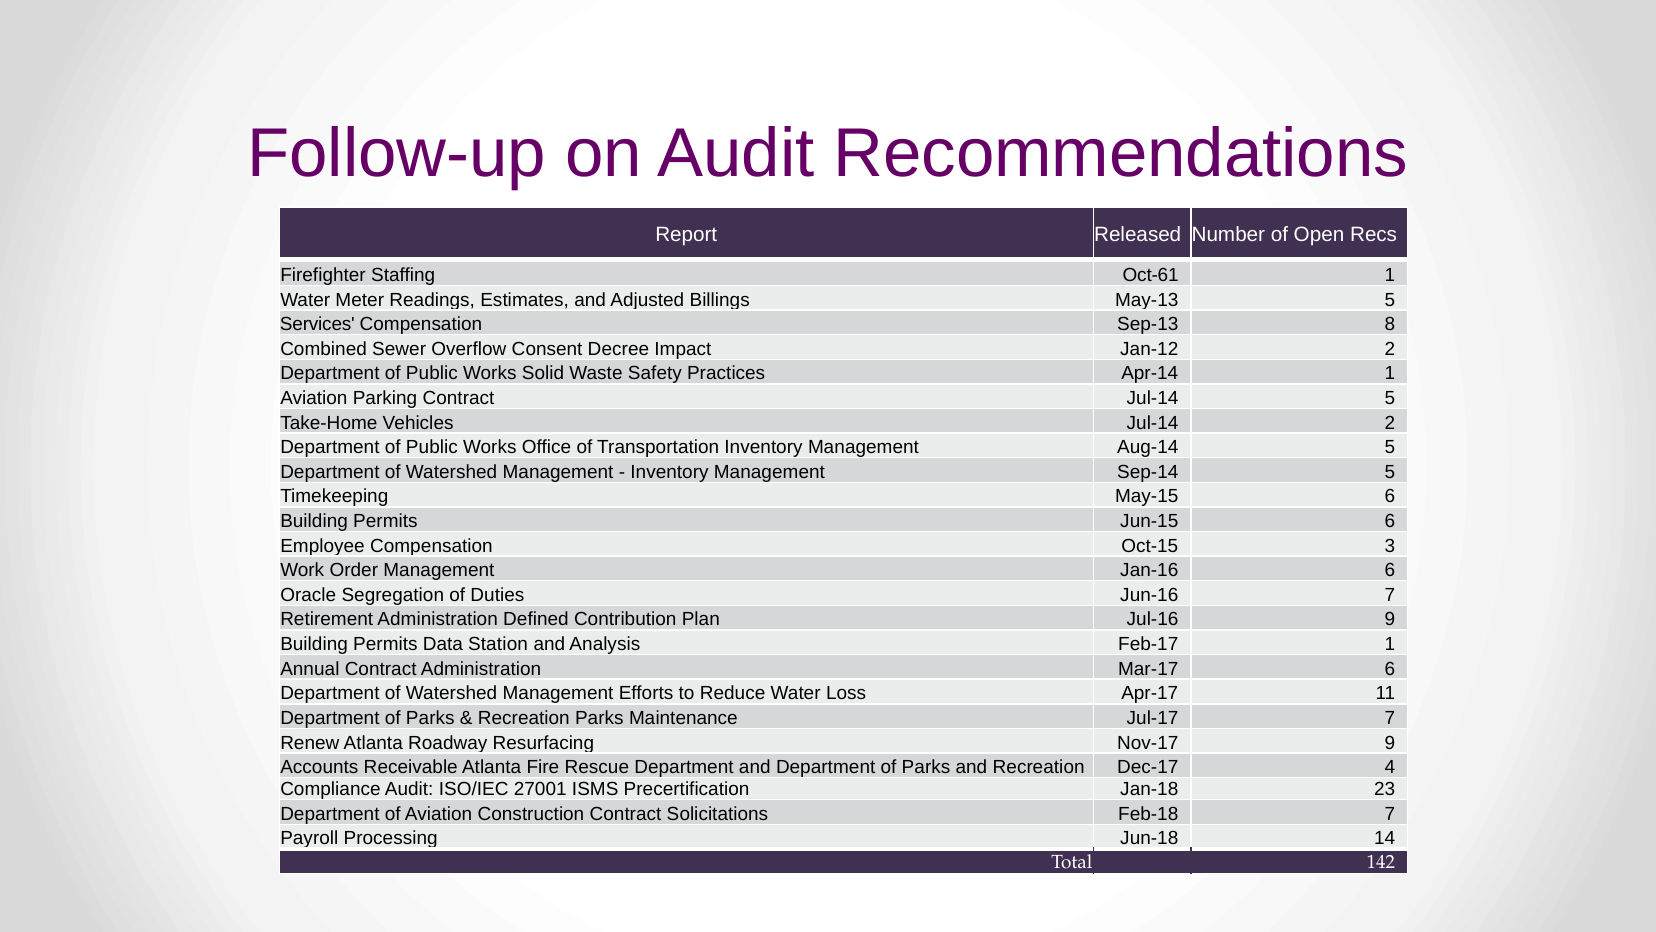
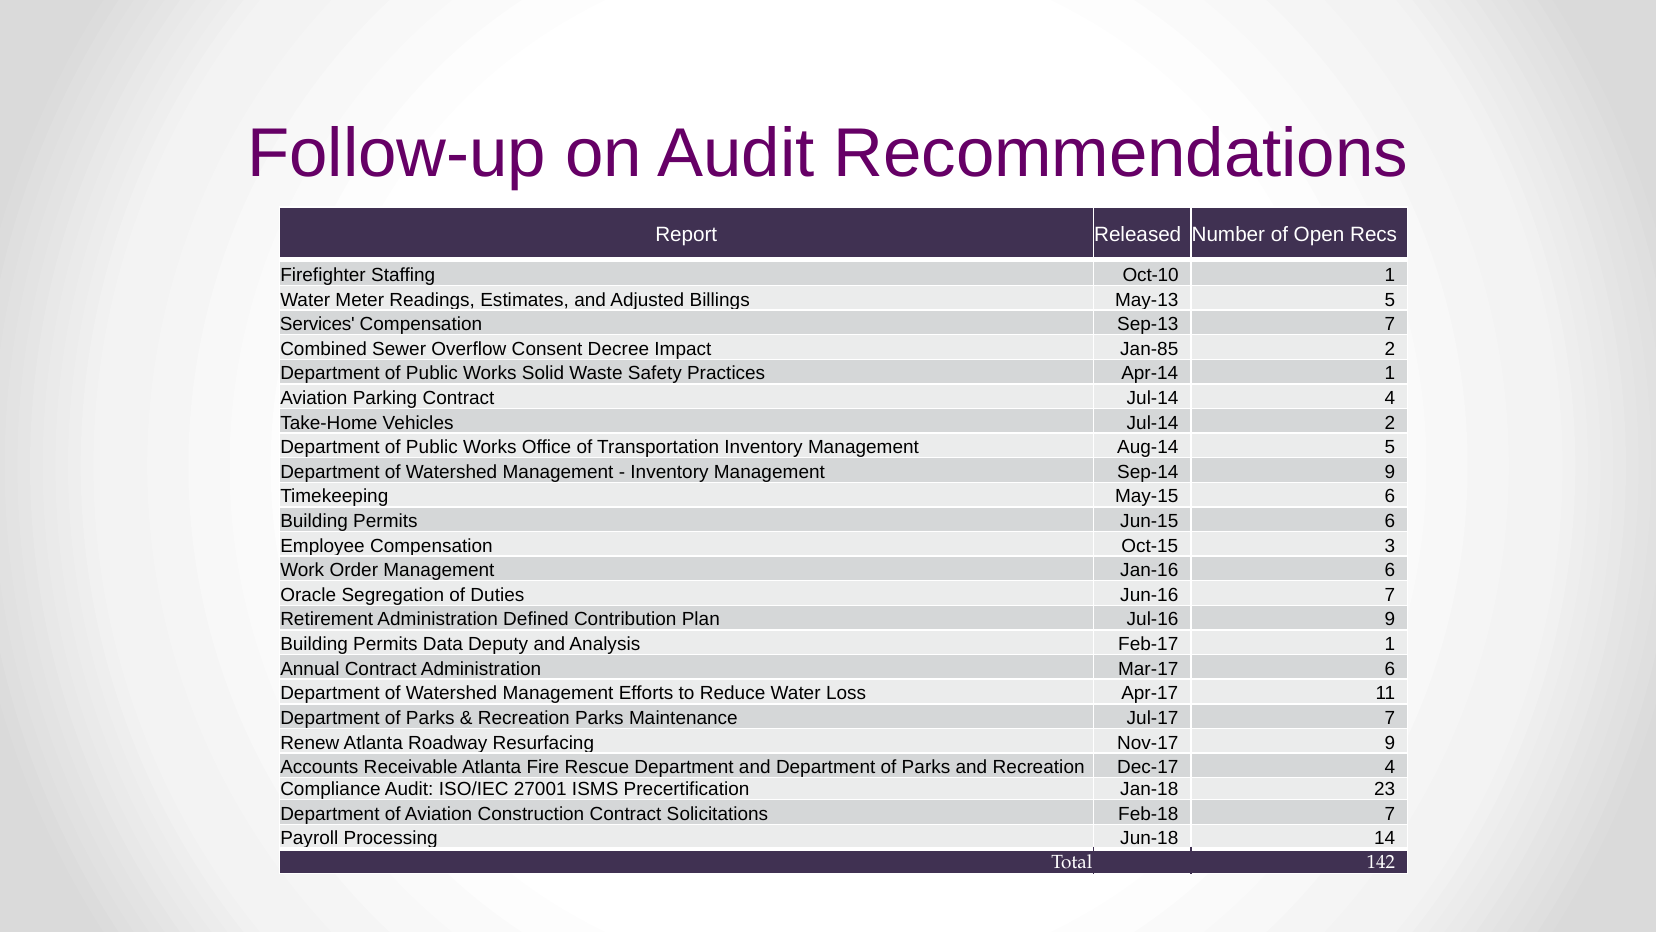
Oct-61: Oct-61 -> Oct-10 (1151, 275)
Sep-13 8: 8 -> 7 (1390, 324)
Jan-12: Jan-12 -> Jan-85 (1149, 349)
Jul-14 5: 5 -> 4 (1390, 398)
Sep-14 5: 5 -> 9 (1390, 472)
Station: Station -> Deputy (498, 644)
